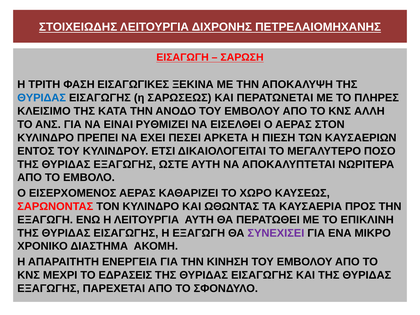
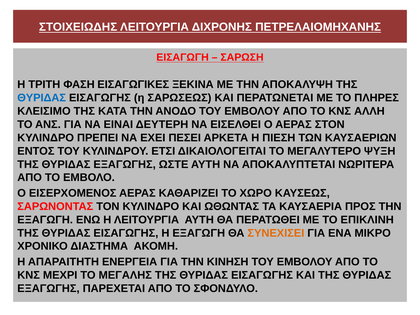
ΡΥΘΜΙΖΕΙ: ΡΥΘΜΙΖΕΙ -> ΔΕΥΤΕΡΗ (162, 124)
ΠΟΣΟ: ΠΟΣΟ -> ΨΥΞΗ (380, 151)
ΣΥΝΕΧΙΣΕΙ colour: purple -> orange (276, 233)
ΕΔΡΑΣΕΙΣ: ΕΔΡΑΣΕΙΣ -> ΜΕΓΑΛΗΣ (125, 275)
